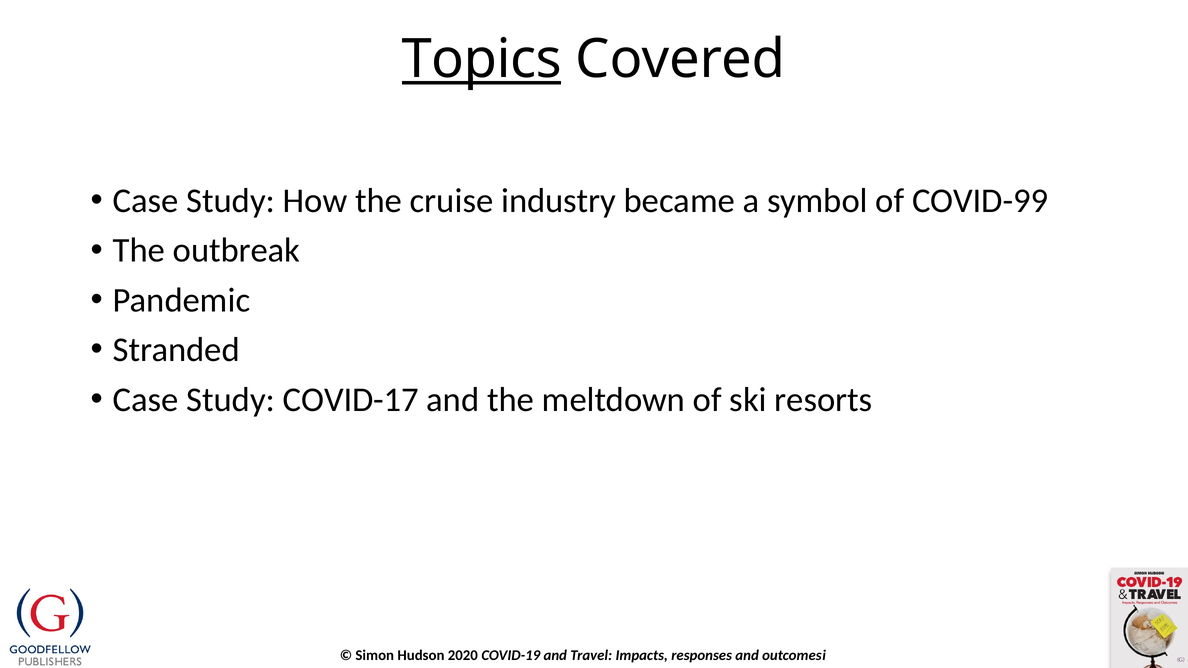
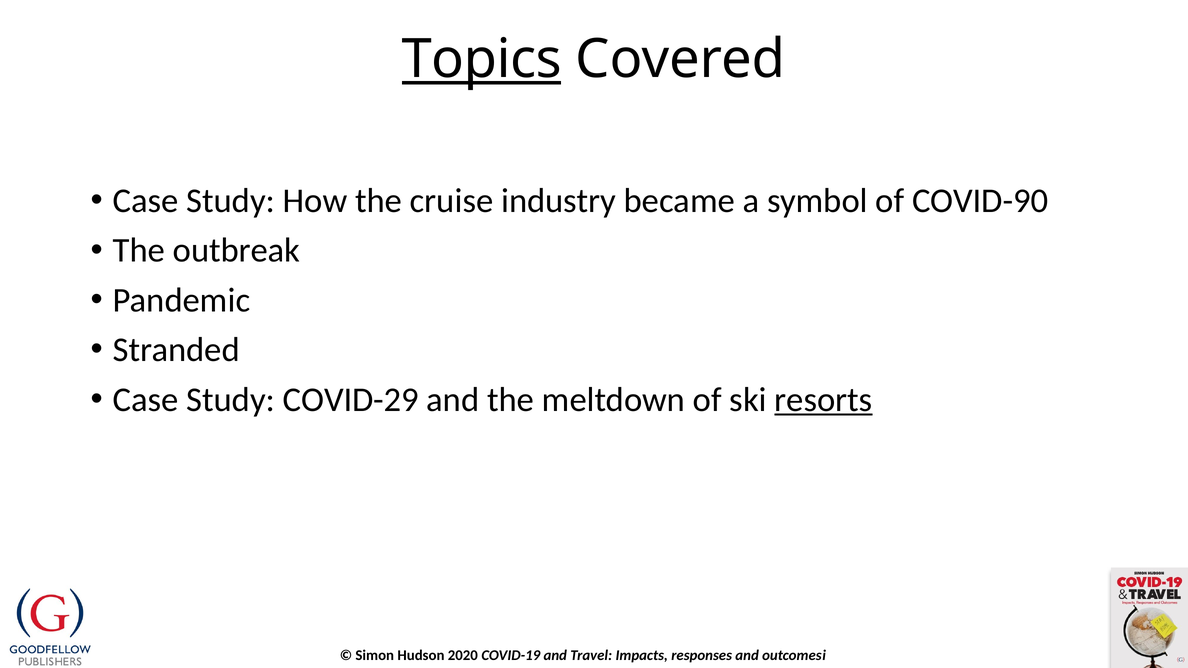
COVID-99: COVID-99 -> COVID-90 (980, 201)
COVID-17: COVID-17 -> COVID-29 (351, 400)
resorts underline: none -> present (823, 400)
